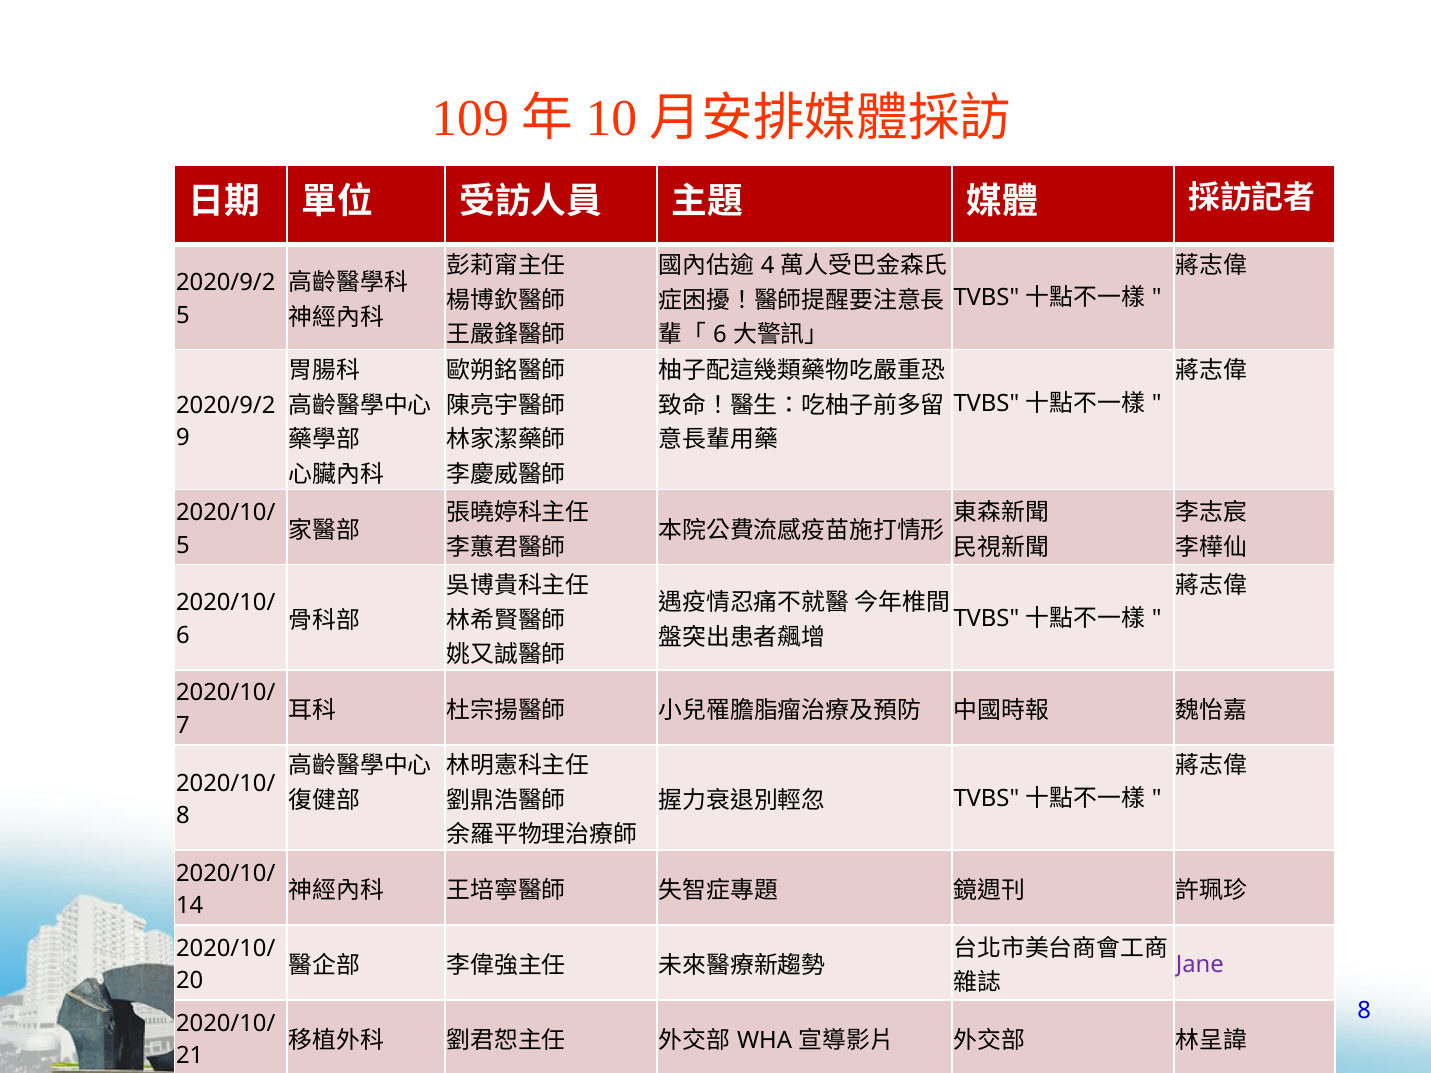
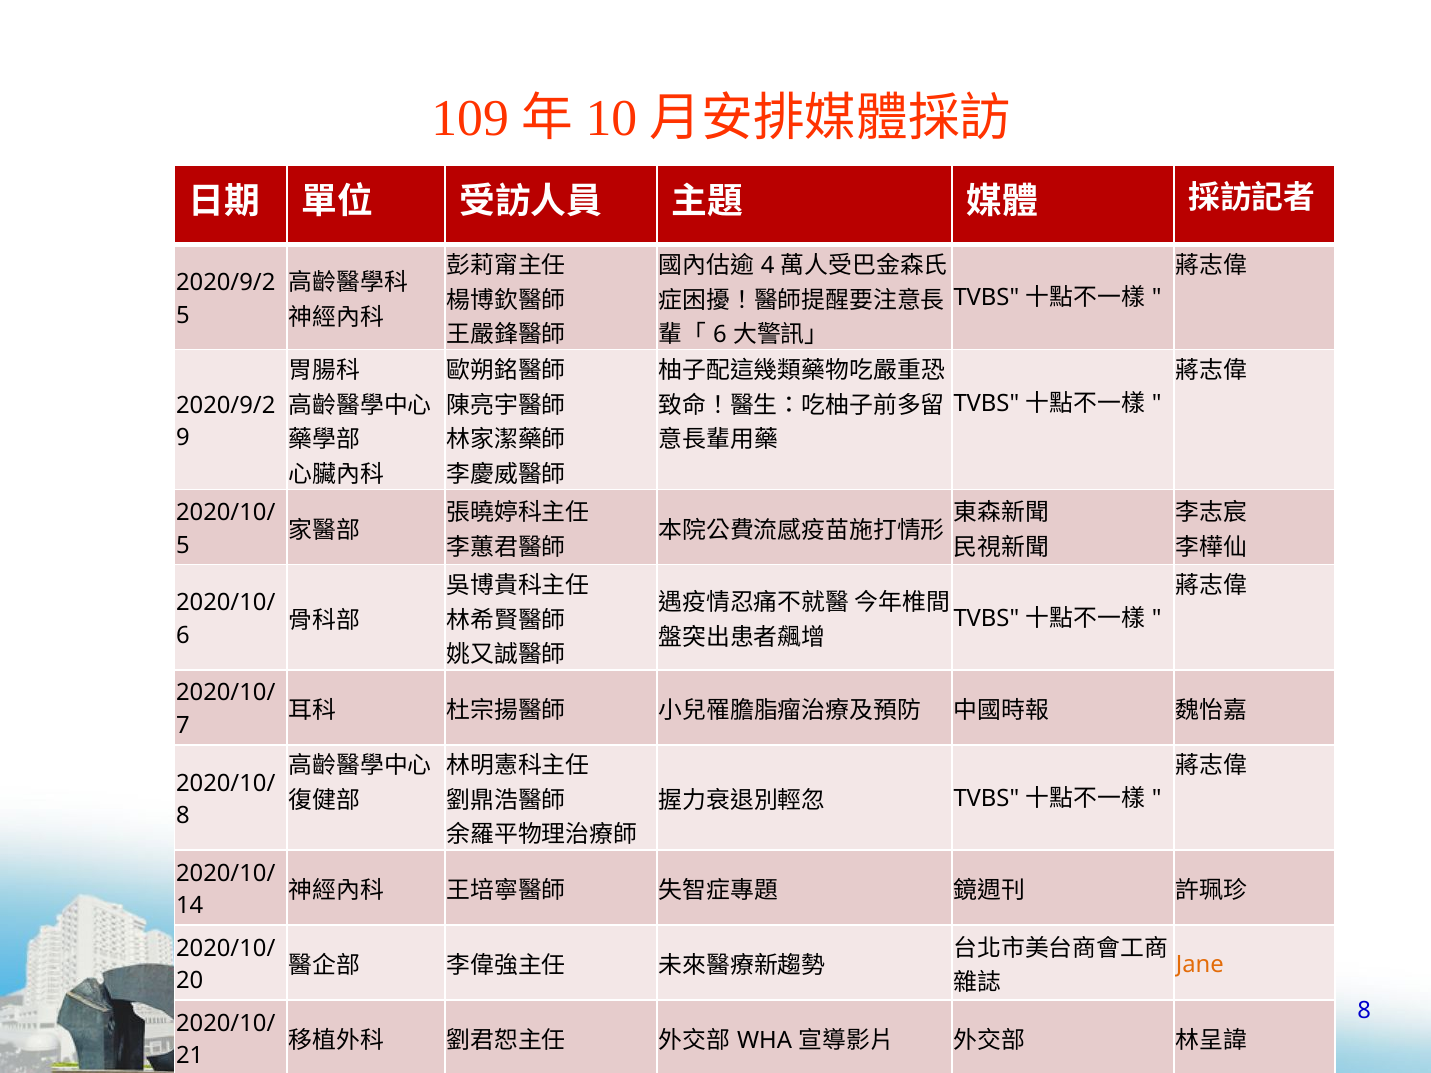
Jane colour: purple -> orange (1200, 965)
